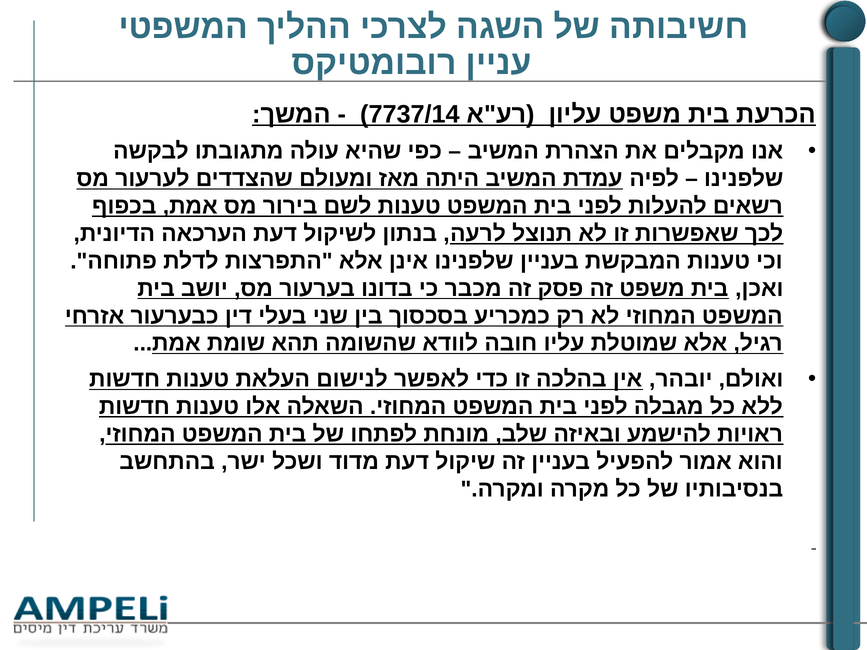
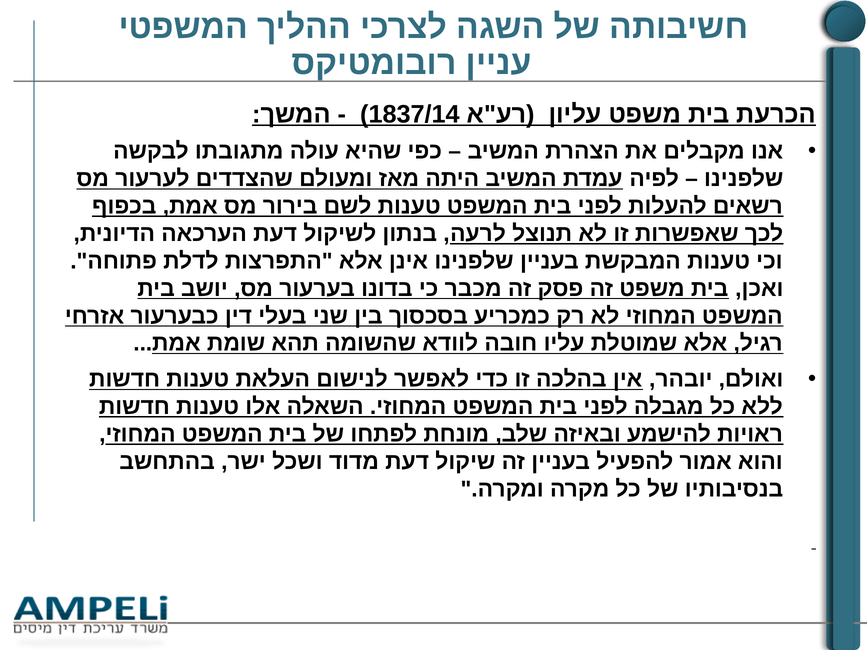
7737/14: 7737/14 -> 1837/14 (414, 114)
